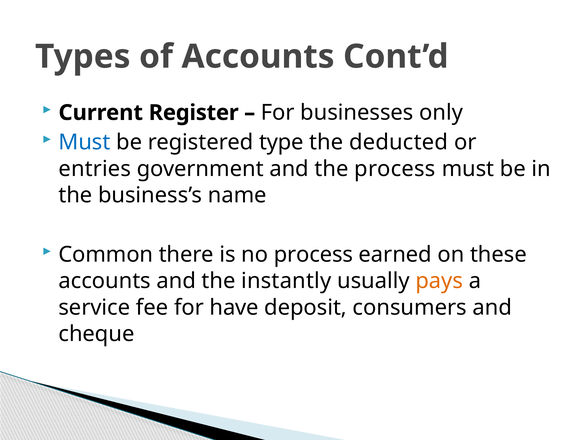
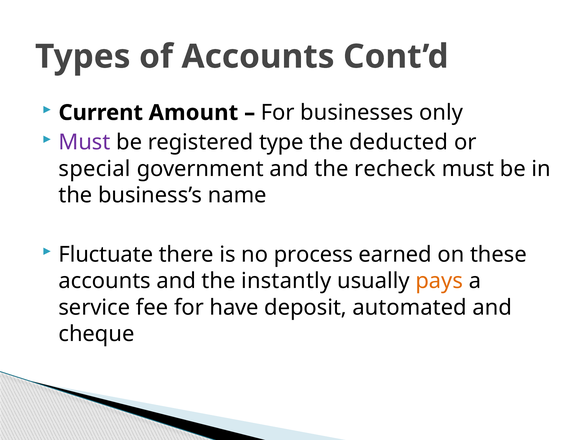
Register: Register -> Amount (193, 113)
Must colour: blue -> purple (84, 142)
entries: entries -> special (95, 169)
the process: process -> recheck (395, 169)
Common: Common -> Fluctuate (106, 254)
consumers: consumers -> automated (410, 307)
